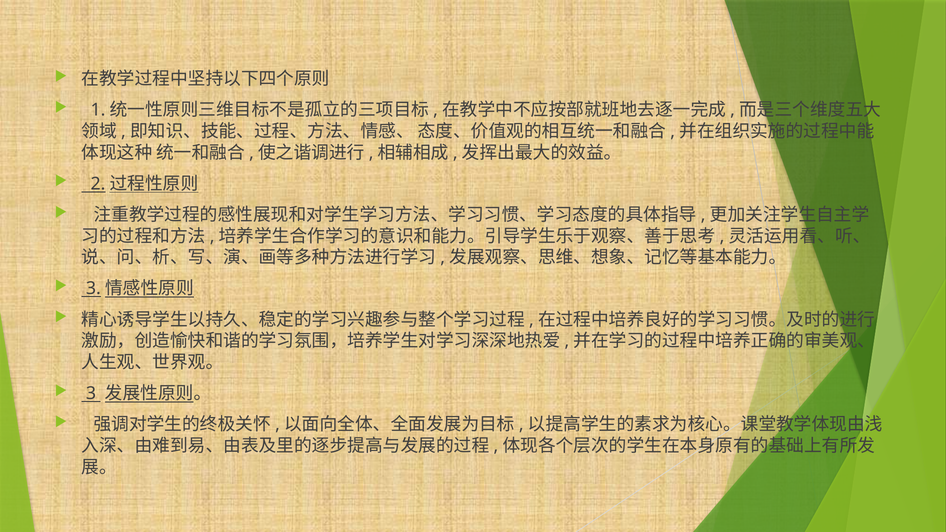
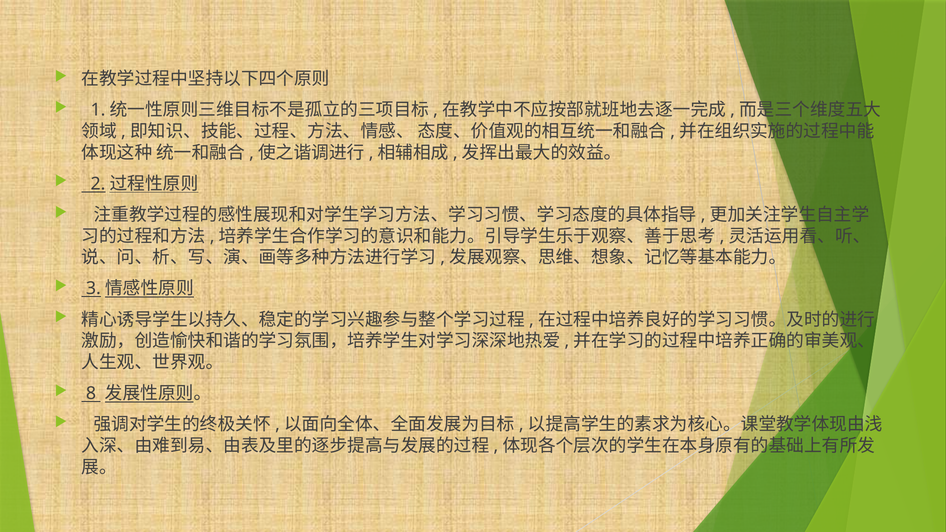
3: 3 -> 8 (91, 394)
